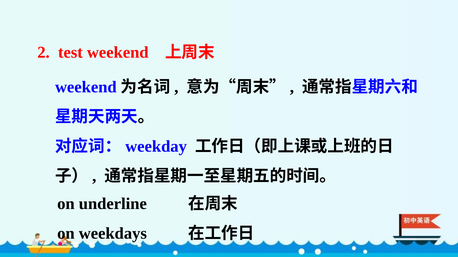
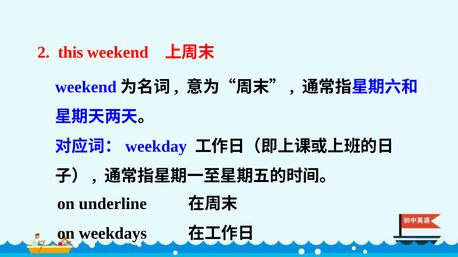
test: test -> this (70, 53)
